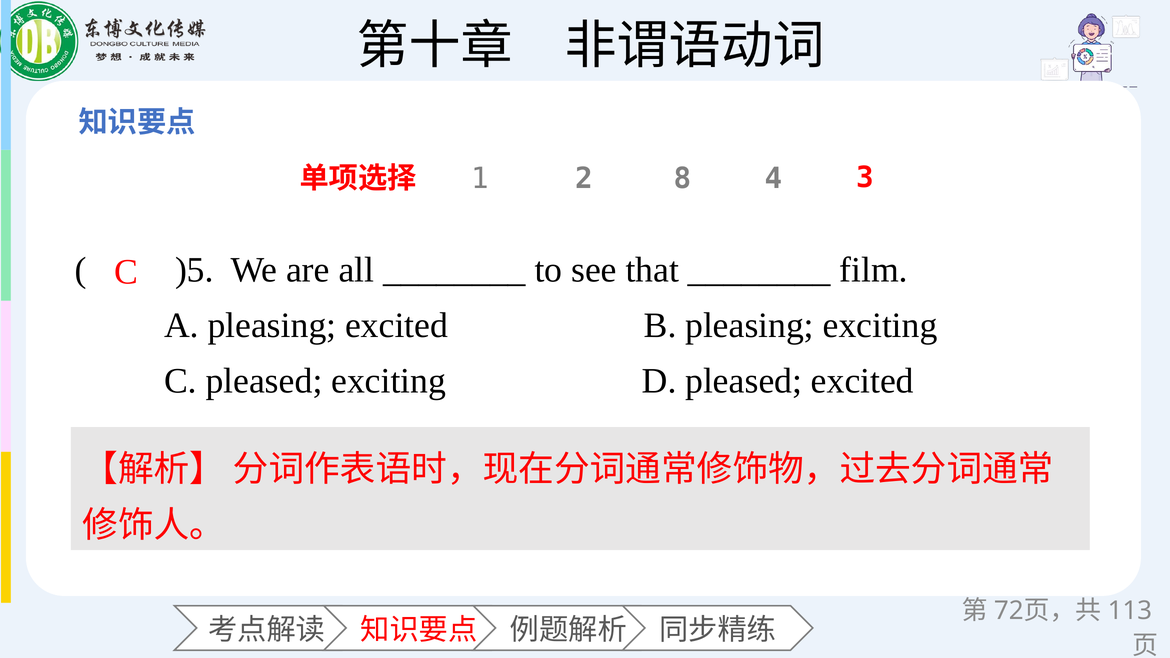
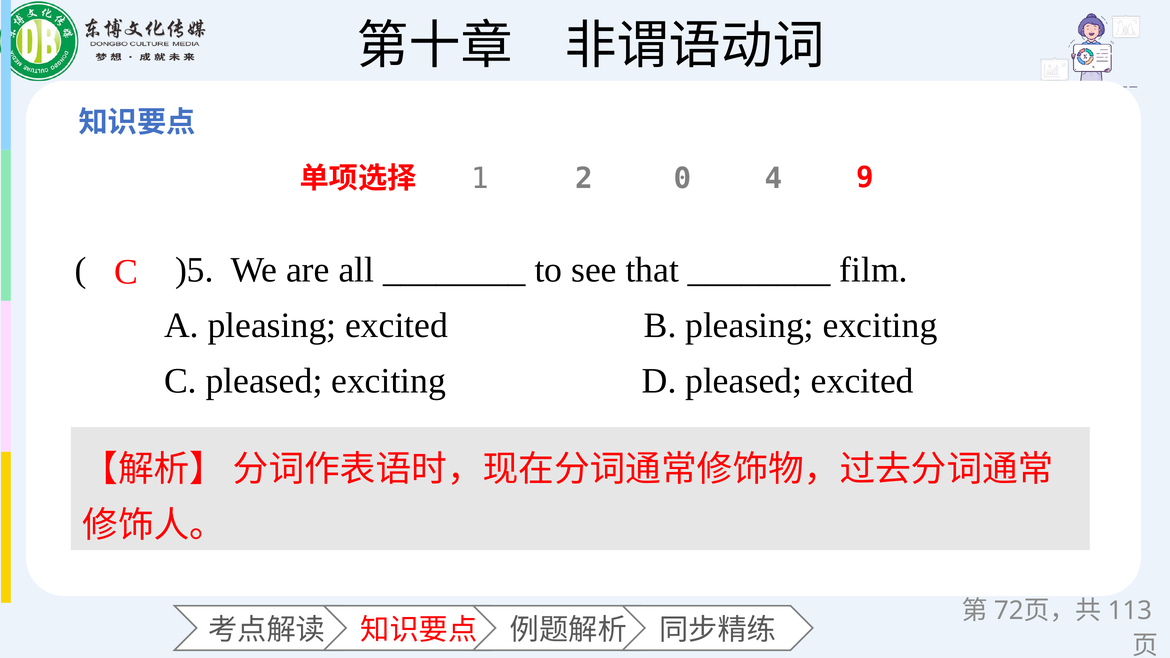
8: 8 -> 0 (682, 179)
3: 3 -> 9 (865, 178)
